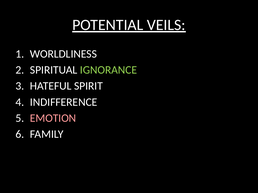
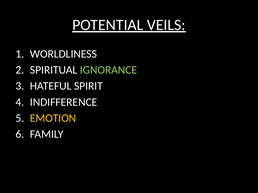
EMOTION colour: pink -> yellow (53, 118)
